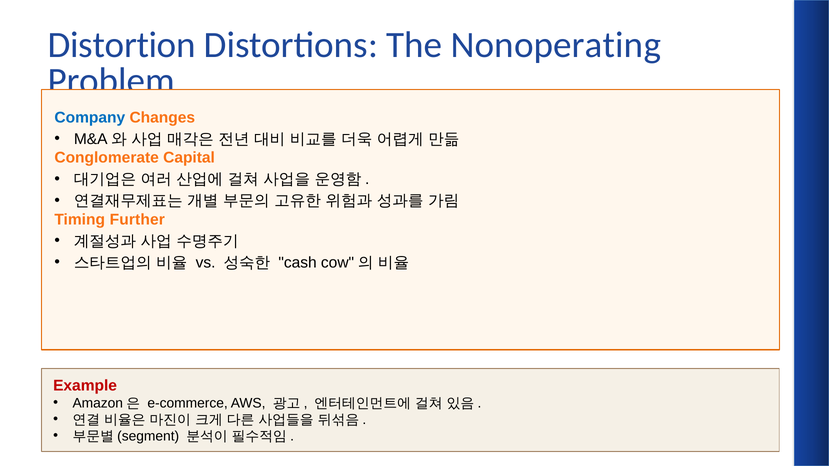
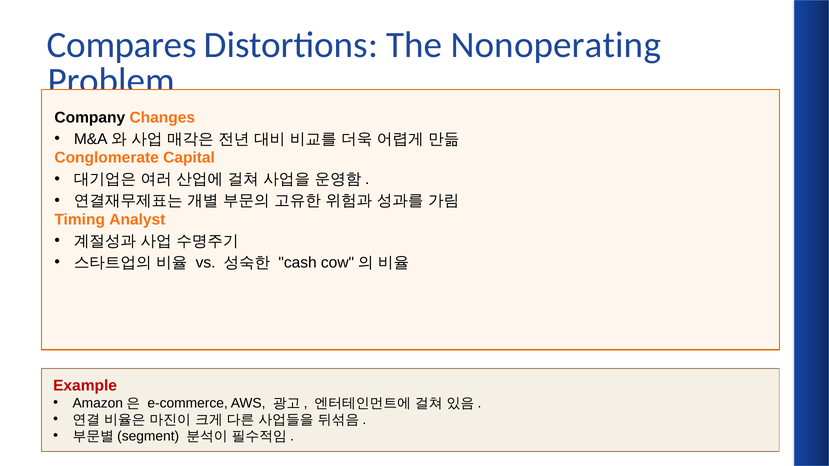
Distortion: Distortion -> Compares (122, 45)
Company colour: blue -> black (90, 118)
Further: Further -> Analyst (137, 220)
